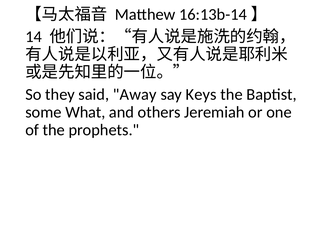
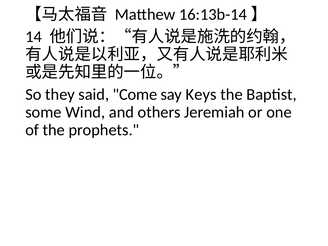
Away: Away -> Come (135, 95)
What: What -> Wind (85, 112)
